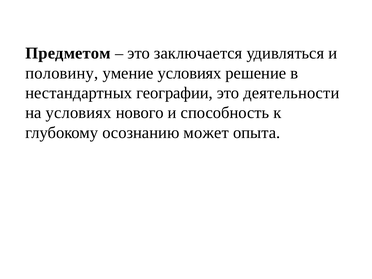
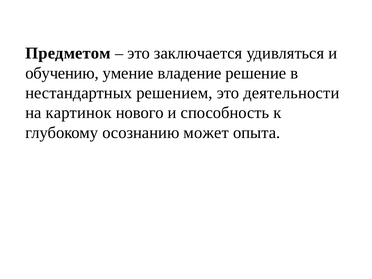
половину: половину -> обучению (62, 73)
умение условиях: условиях -> владение (190, 73)
географии: географии -> решением (174, 93)
на условиях: условиях -> картинок (79, 113)
